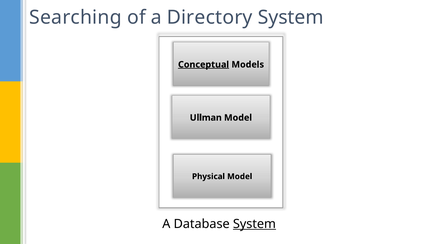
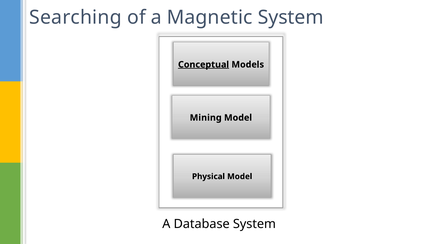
Directory: Directory -> Magnetic (210, 18)
Ullman: Ullman -> Mining (206, 118)
System underline: present -> none (254, 224)
